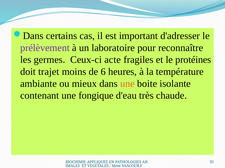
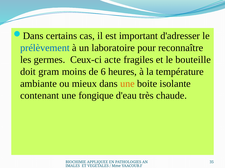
prélèvement colour: purple -> blue (45, 48)
protéines: protéines -> bouteille (193, 60)
trajet: trajet -> gram (49, 72)
